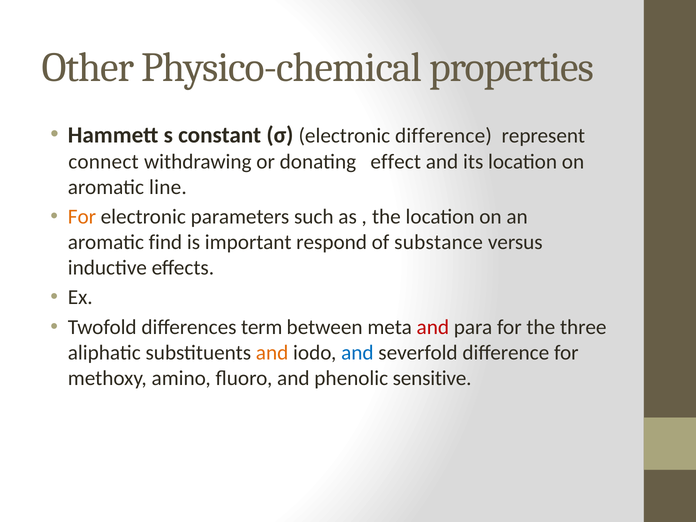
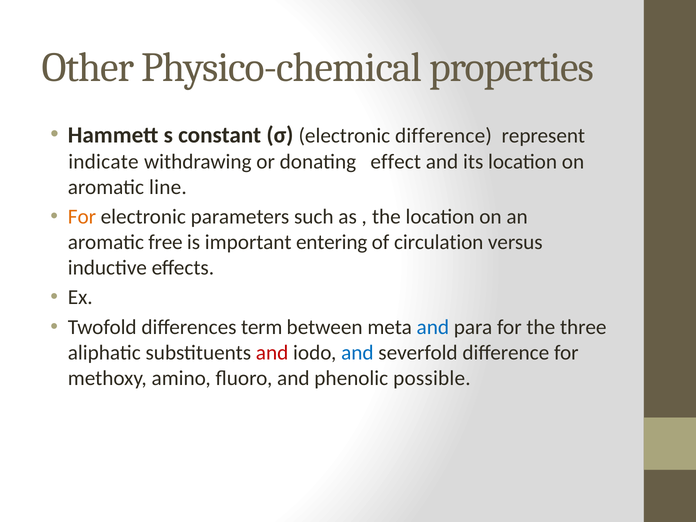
connect: connect -> indicate (103, 162)
find: find -> free (165, 242)
respond: respond -> entering (332, 242)
substance: substance -> circulation (439, 242)
and colour: red -> blue (433, 327)
and colour: orange -> red (272, 353)
sensitive: sensitive -> possible (432, 378)
